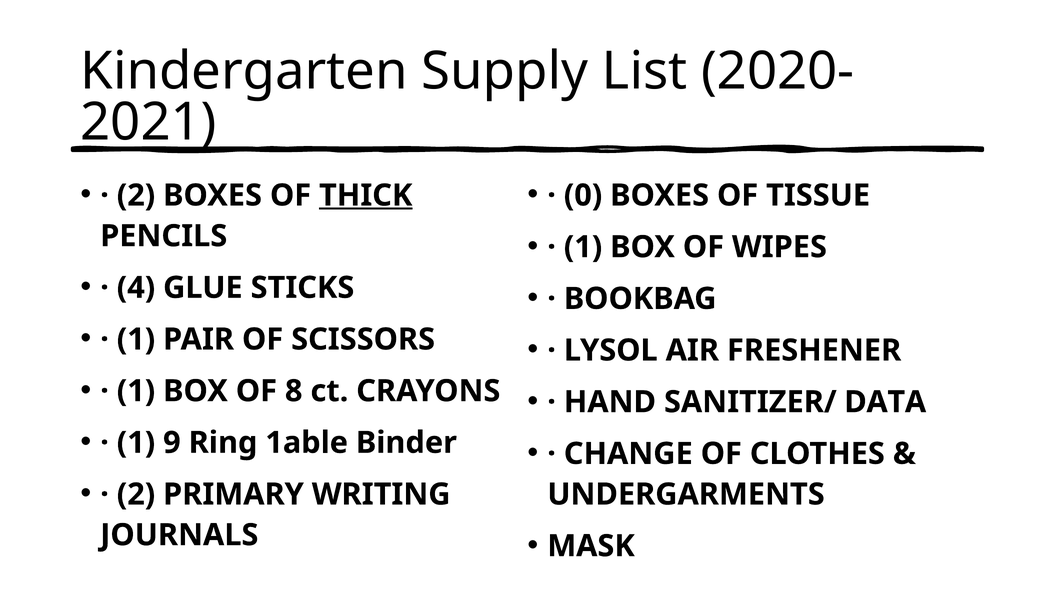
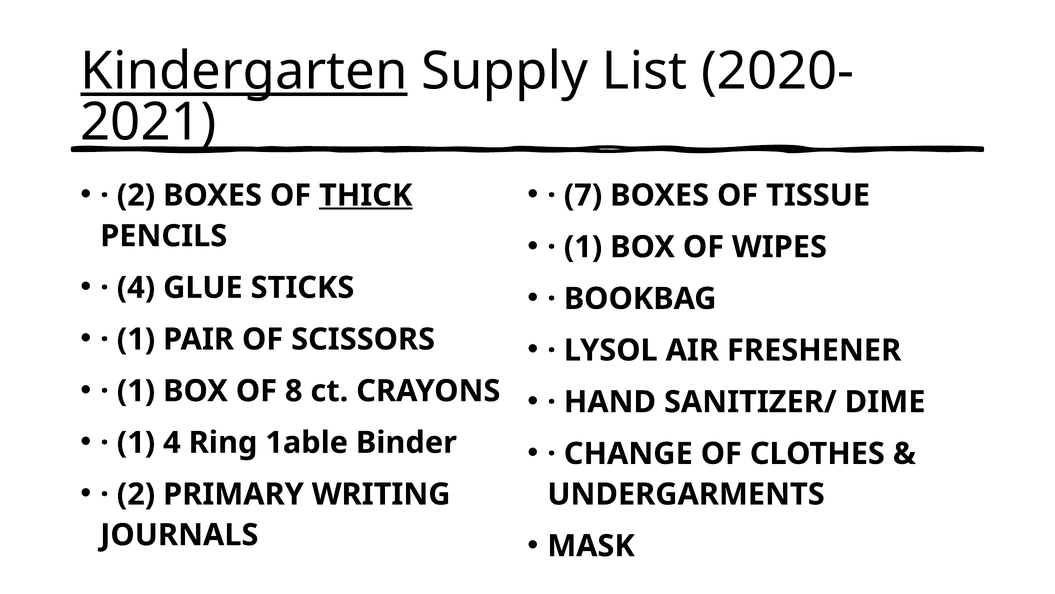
Kindergarten underline: none -> present (244, 72)
0: 0 -> 7 (583, 195)
DATA: DATA -> DIME (885, 402)
1 9: 9 -> 4 (172, 442)
